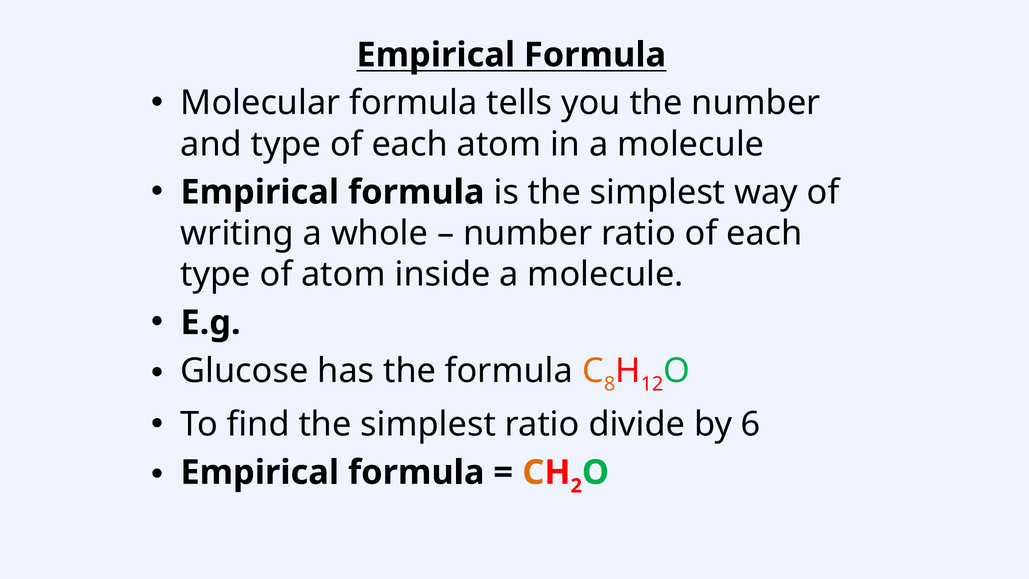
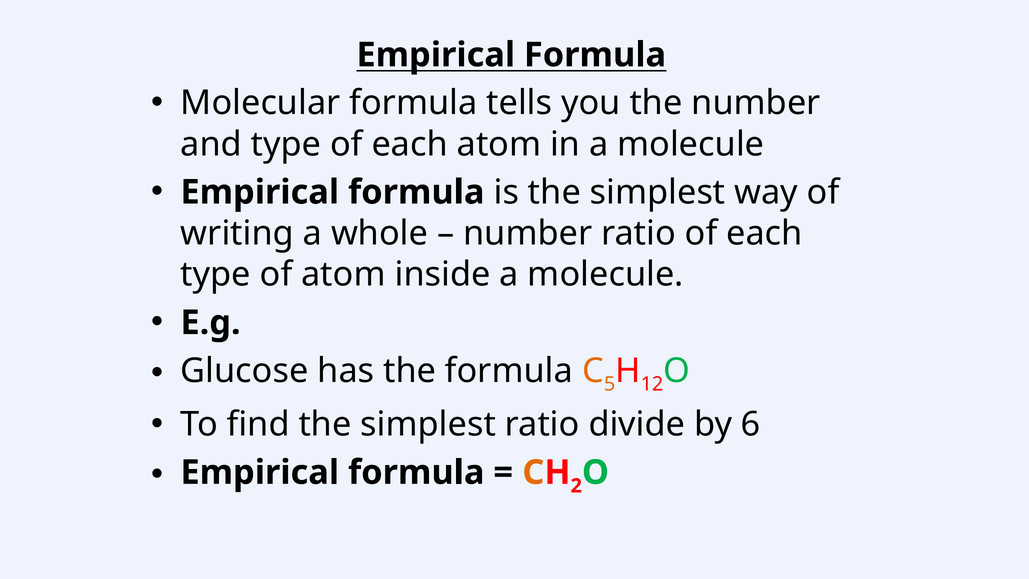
8: 8 -> 5 (610, 384)
